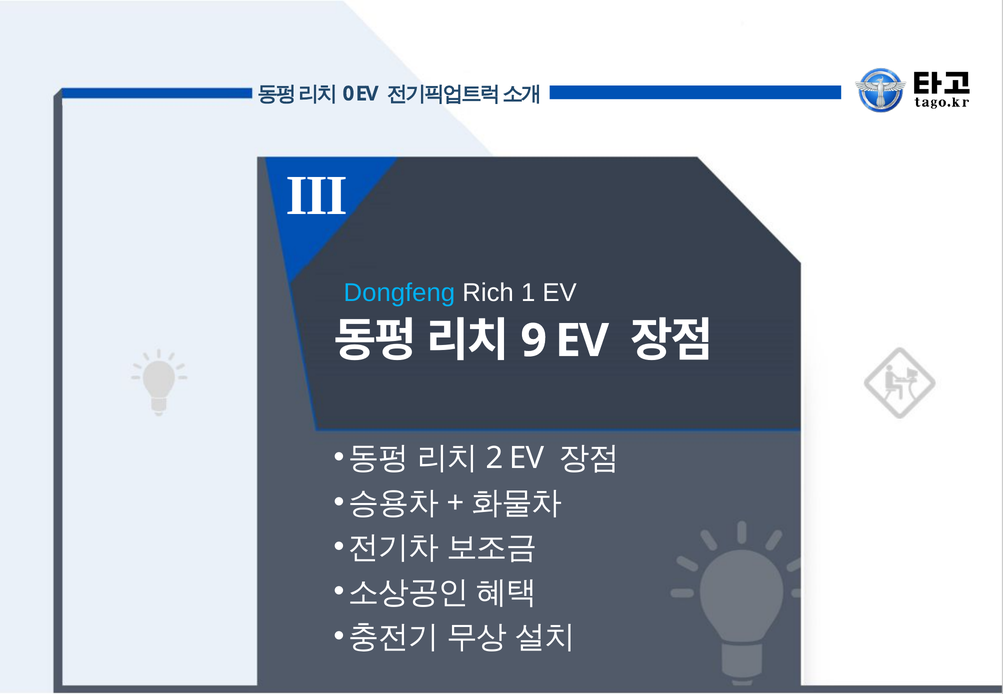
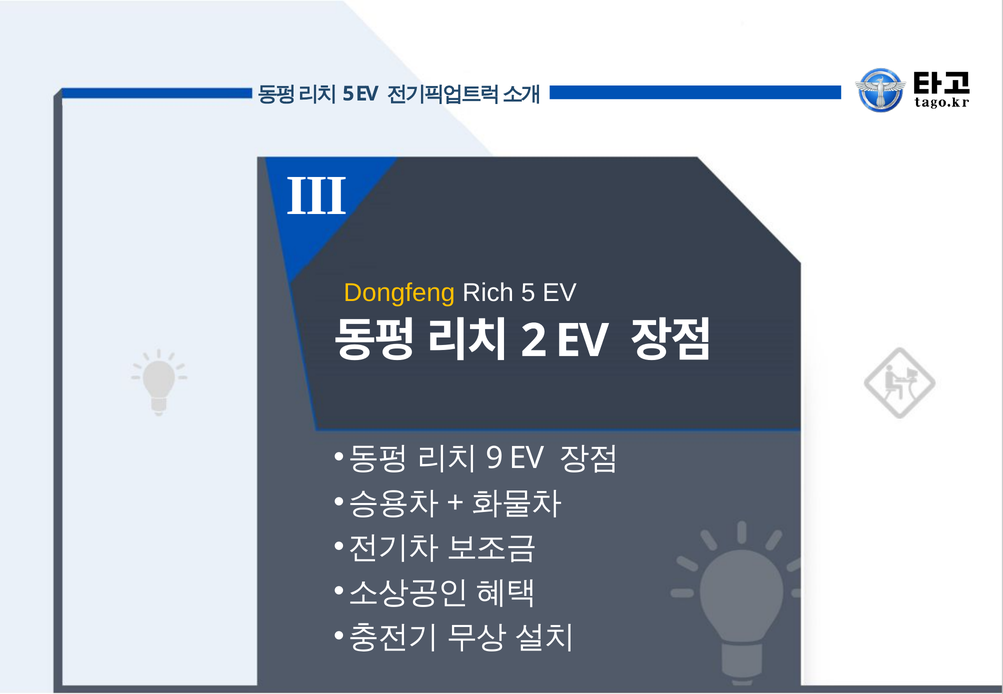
0: 0 -> 5 (348, 94)
Dongfeng colour: light blue -> yellow (399, 293)
Rich 1: 1 -> 5 (528, 293)
9: 9 -> 2 (534, 341)
2: 2 -> 9 (494, 459)
